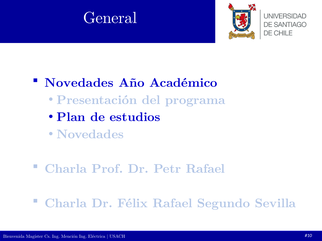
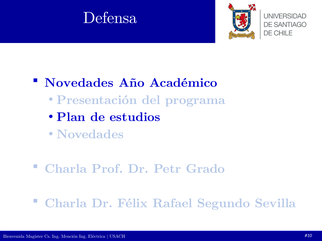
General: General -> Defensa (110, 18)
Petr Rafael: Rafael -> Grado (205, 169)
